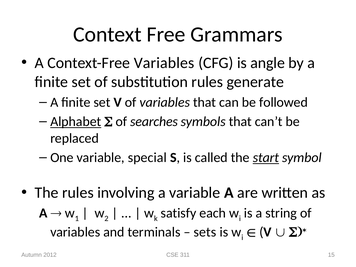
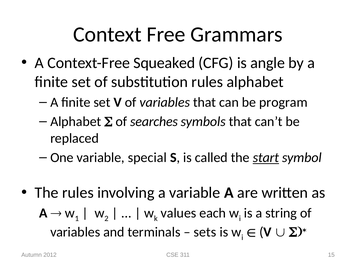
Context-Free Variables: Variables -> Squeaked (164, 63)
rules generate: generate -> alphabet (255, 82)
followed: followed -> program (283, 102)
Alphabet underline: present -> none (76, 122)
satisfy: satisfy -> values (179, 213)
